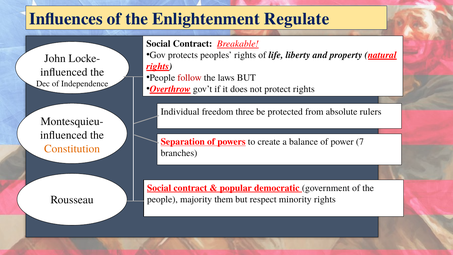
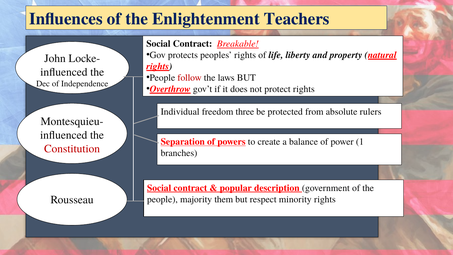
Regulate: Regulate -> Teachers (297, 19)
7: 7 -> 1 (360, 142)
Constitution colour: orange -> red (72, 148)
democratic: democratic -> description (277, 188)
